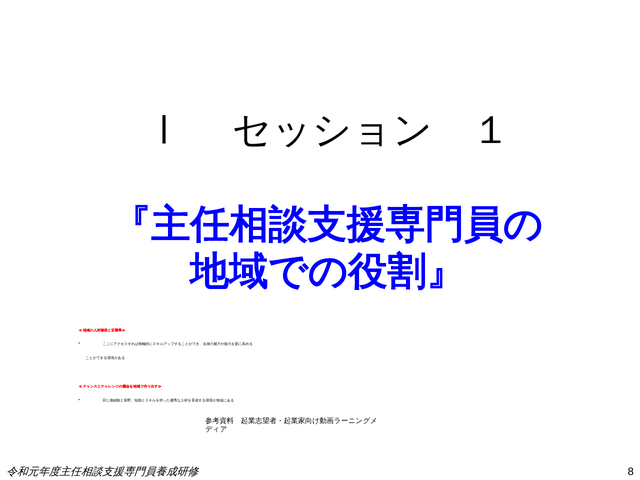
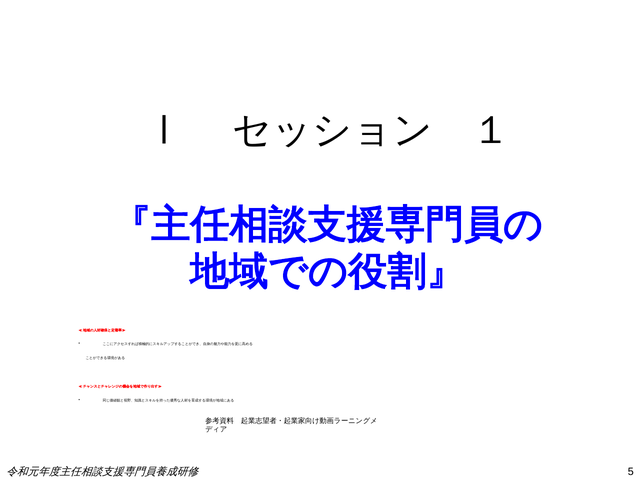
8: 8 -> 5 (631, 472)
